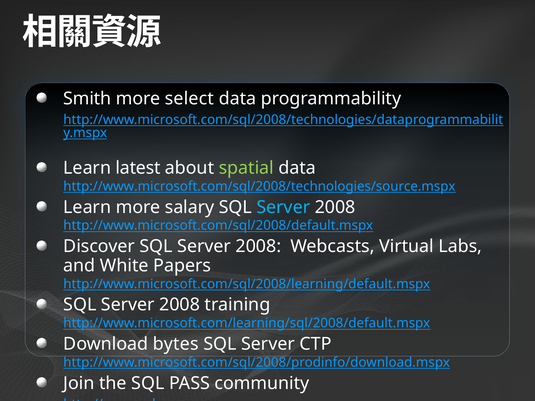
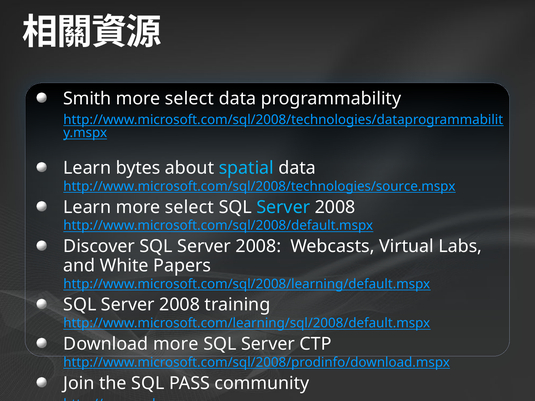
latest: latest -> bytes (138, 168)
spatial colour: light green -> light blue (246, 168)
Learn more salary: salary -> select (189, 207)
Download bytes: bytes -> more (176, 344)
